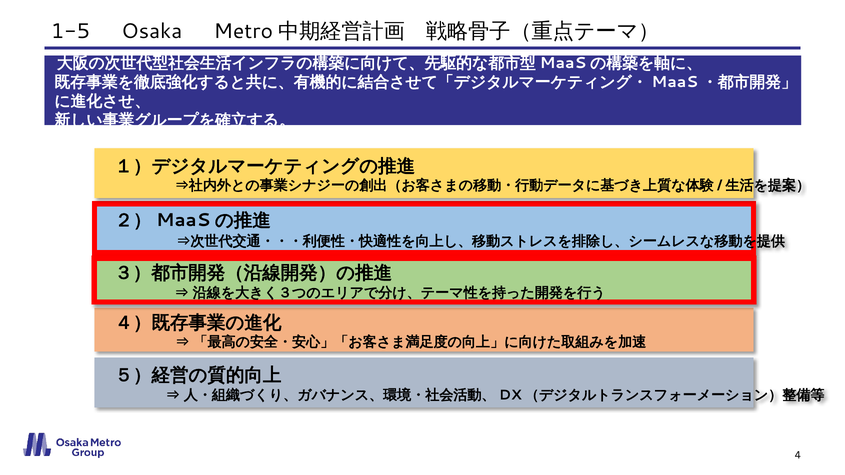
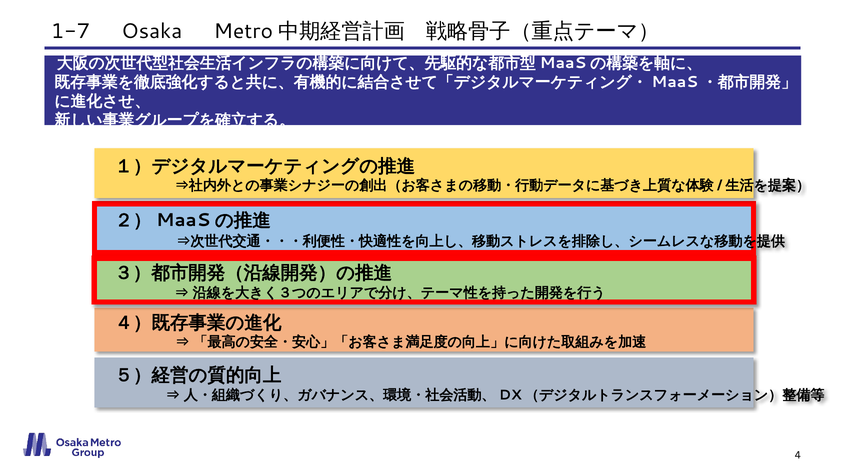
1-5: 1-5 -> 1-7 (70, 31)
